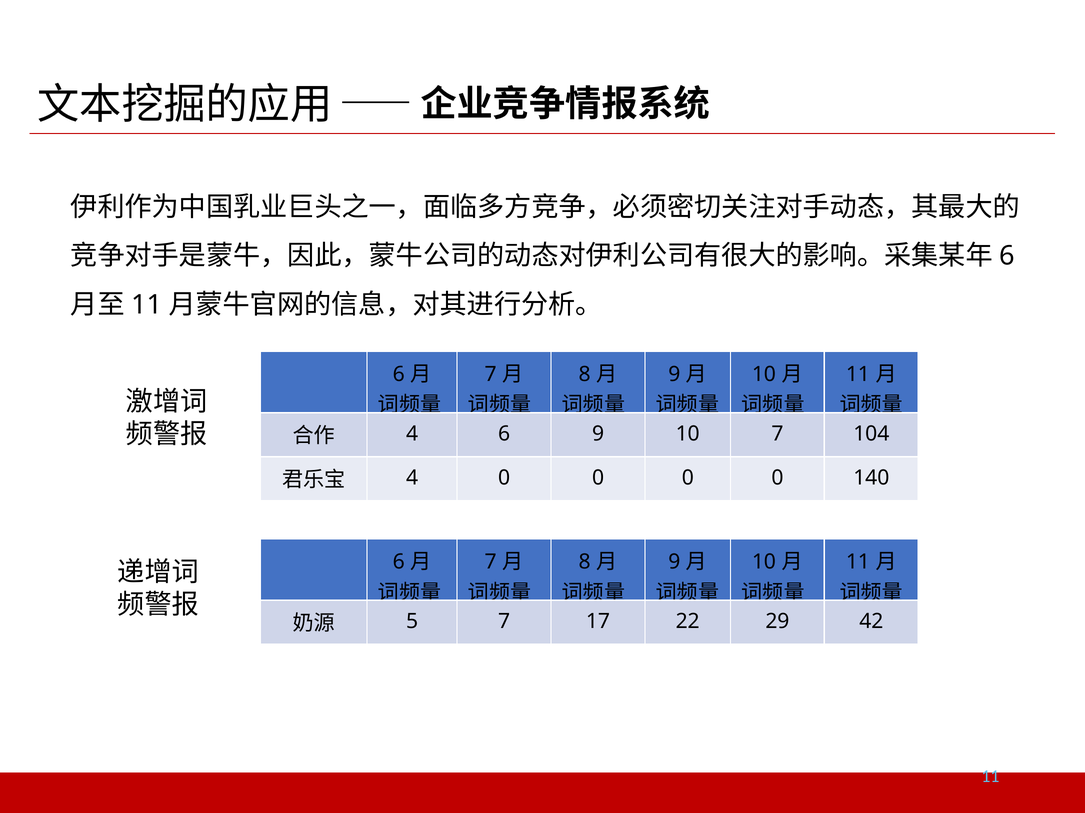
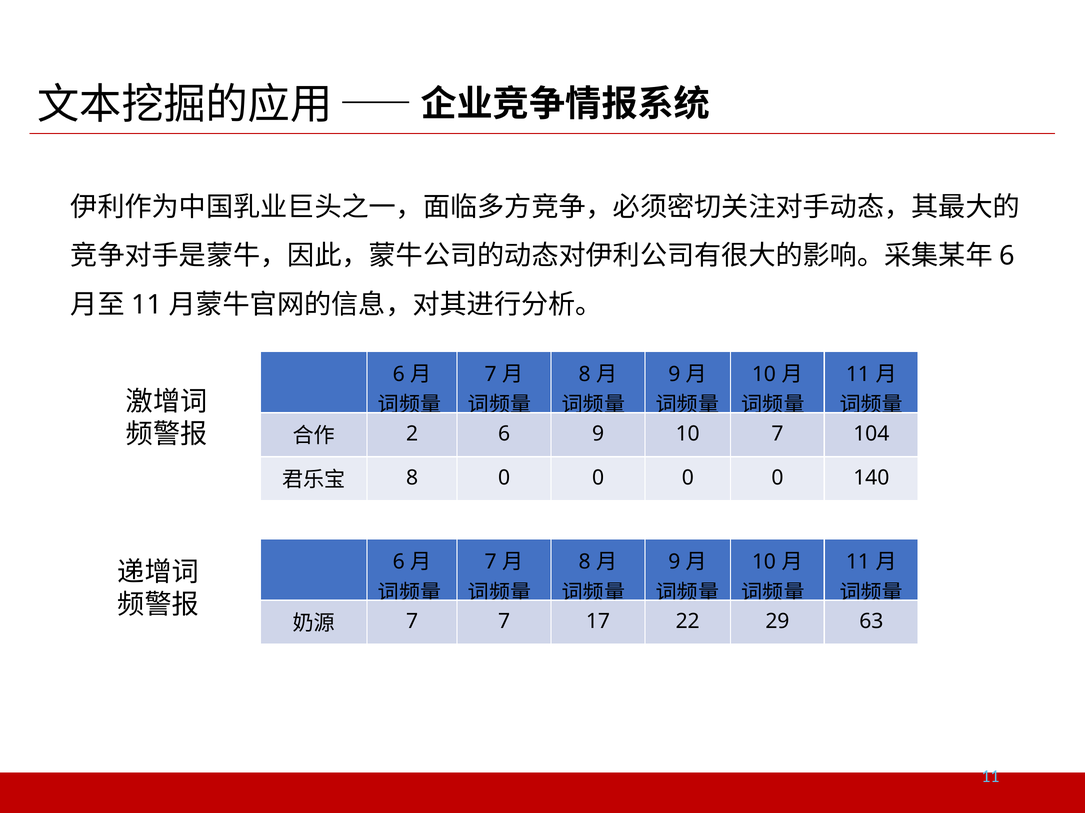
4: 4 -> 2 (412, 434)
4: 4 -> 8 (412, 478)
5: 5 -> 7 (412, 622)
42: 42 -> 63 (871, 622)
